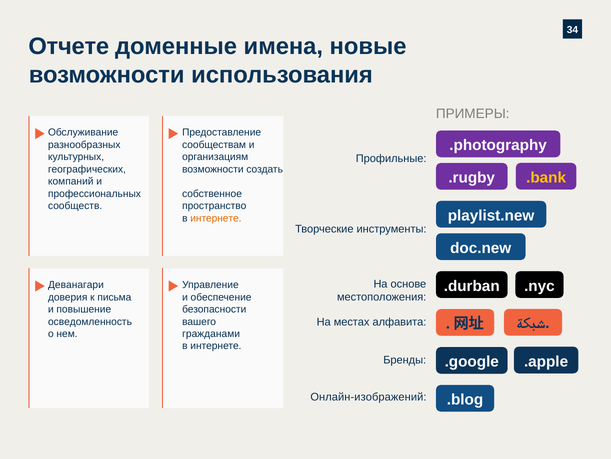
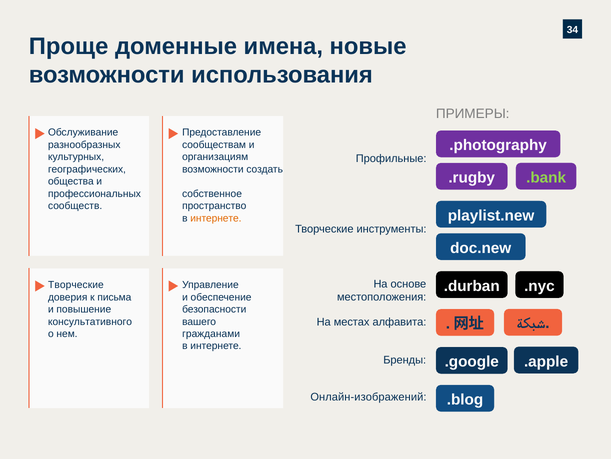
Отчете: Отчете -> Проще (69, 46)
.bank colour: yellow -> light green (546, 177)
компаний: компаний -> общества (71, 181)
Деванагари: Деванагари -> Творческие (76, 284)
осведомленность: осведомленность -> консультативного (90, 321)
